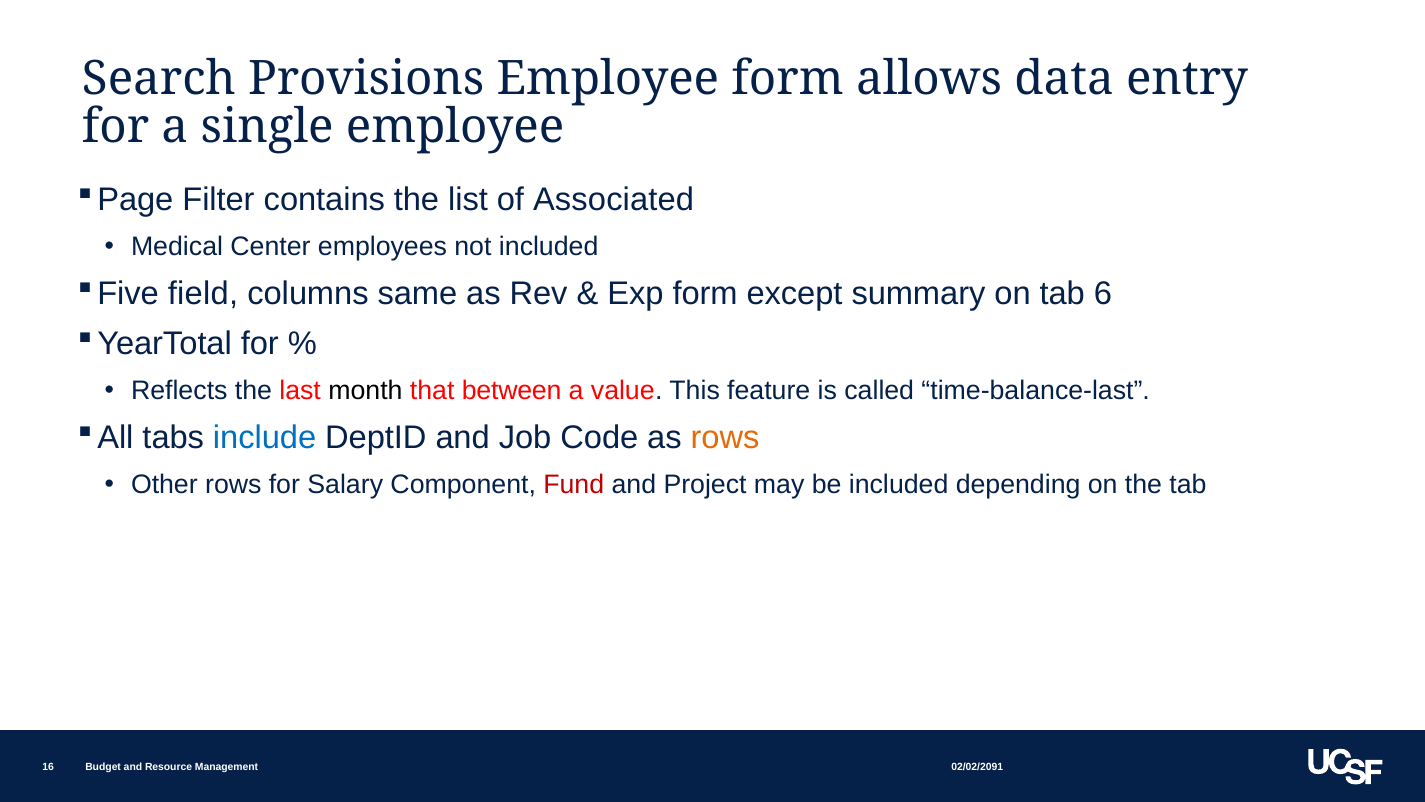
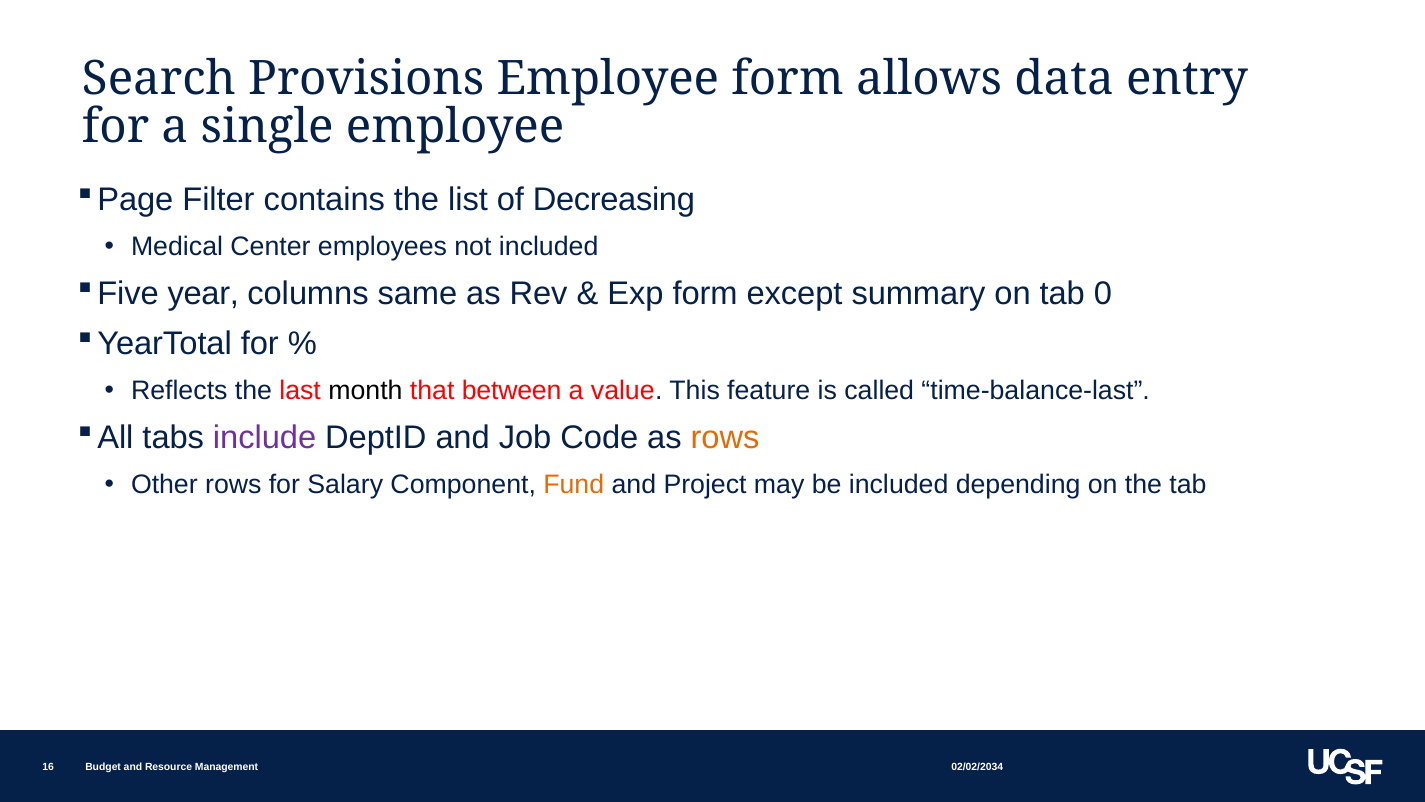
Associated: Associated -> Decreasing (614, 199)
field: field -> year (203, 293)
6: 6 -> 0 (1103, 293)
include colour: blue -> purple (265, 437)
Fund colour: red -> orange (574, 484)
02/02/2091: 02/02/2091 -> 02/02/2034 (977, 767)
